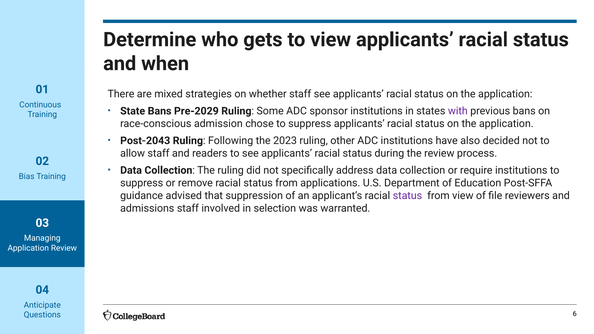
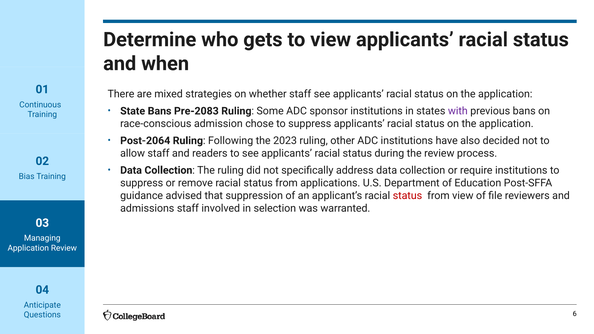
Pre-2029: Pre-2029 -> Pre-2083 (196, 111)
Post-2043: Post-2043 -> Post-2064 (145, 141)
status colour: purple -> red (407, 196)
